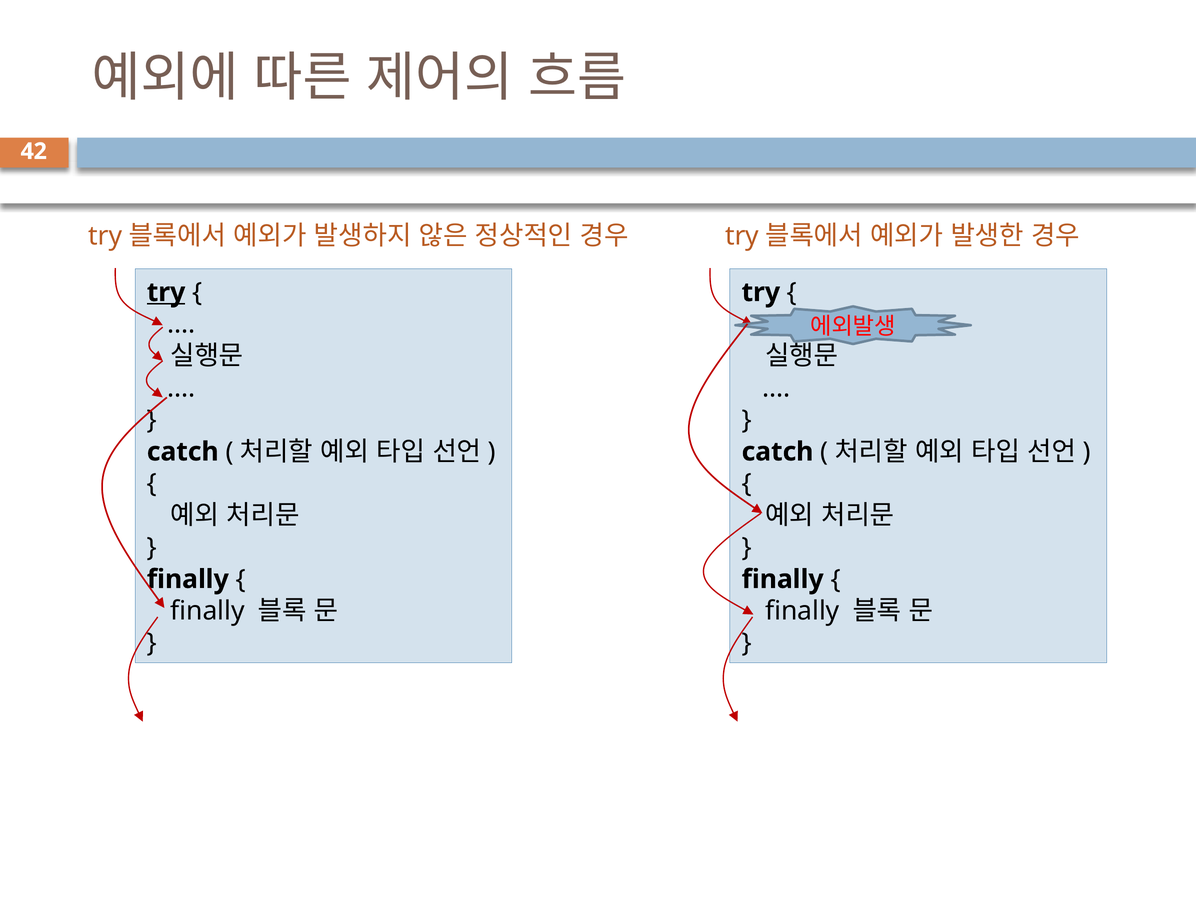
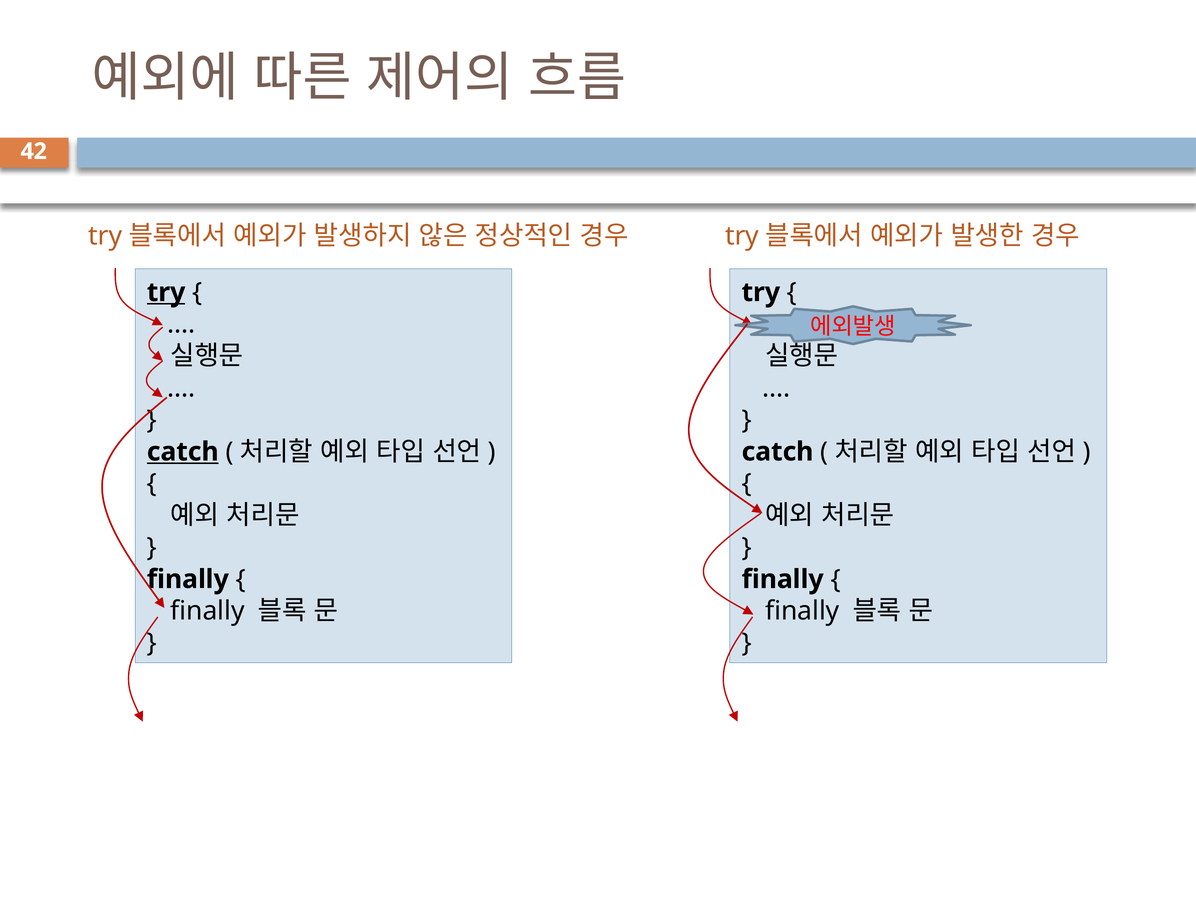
catch underline: none -> present (183, 452)
